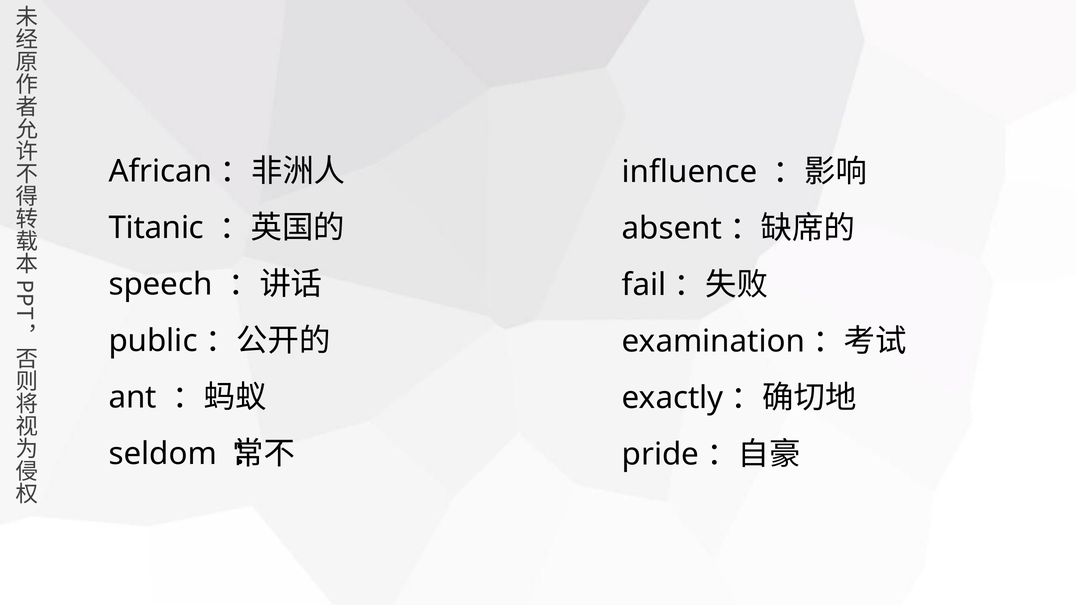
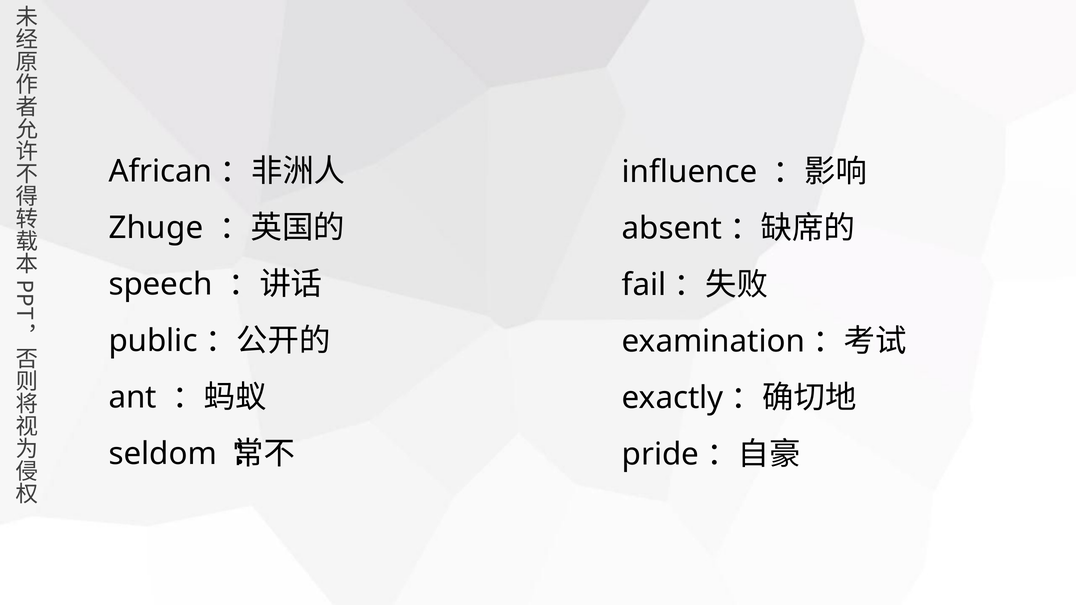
Titanic: Titanic -> Zhuge (156, 228)
